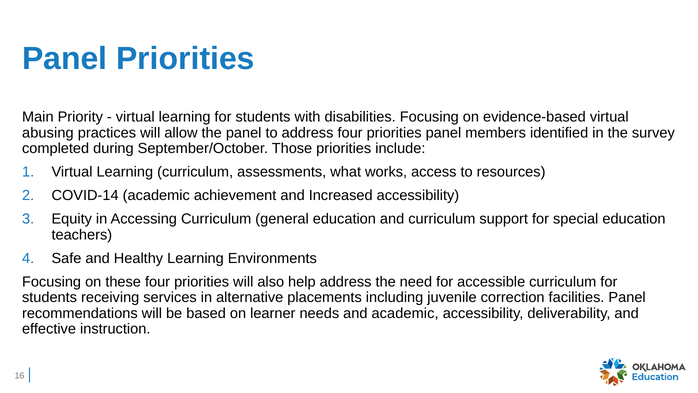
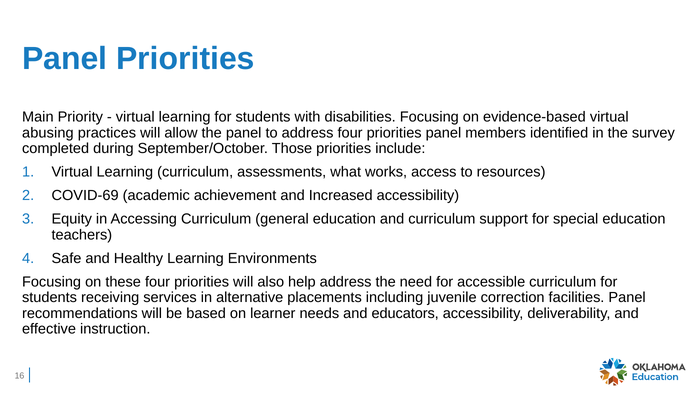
COVID-14: COVID-14 -> COVID-69 (85, 195)
and academic: academic -> educators (405, 313)
